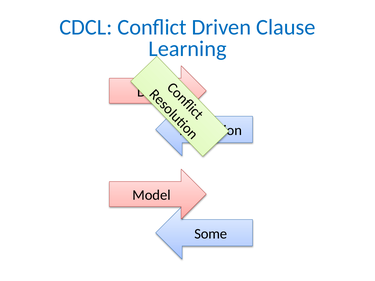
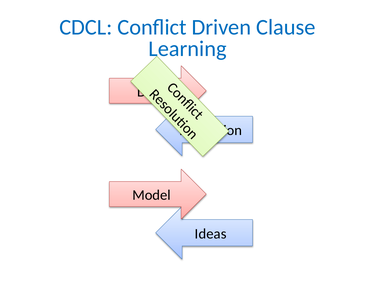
Some: Some -> Ideas (211, 234)
